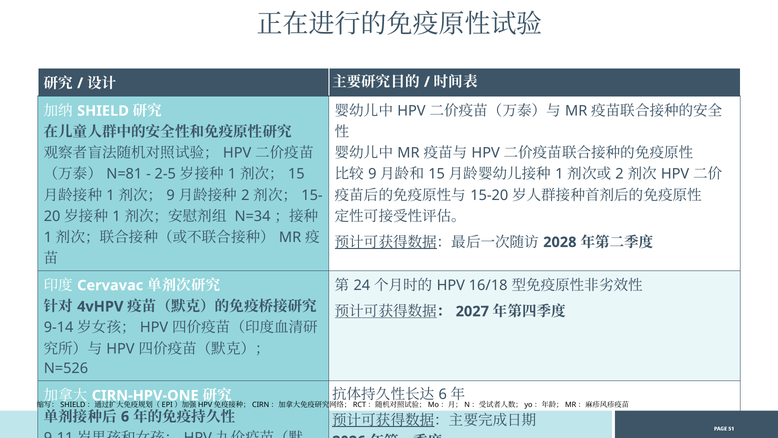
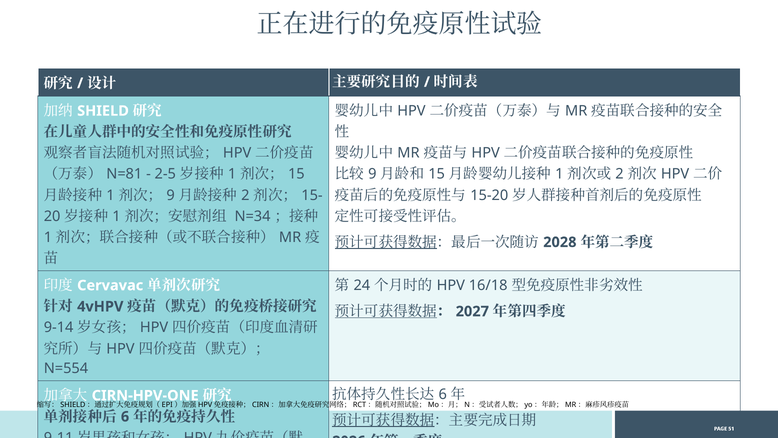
N=526: N=526 -> N=554 (66, 368)
